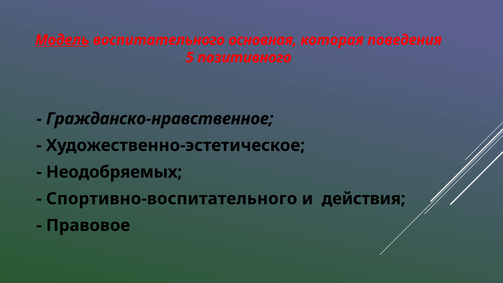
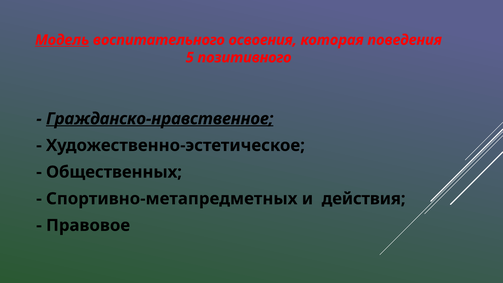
основная: основная -> освоения (263, 40)
Гражданско-нравственное underline: none -> present (160, 119)
Неодобряемых: Неодобряемых -> Общественных (114, 172)
Спортивно-воспитательного: Спортивно-воспитательного -> Спортивно-метапредметных (172, 199)
